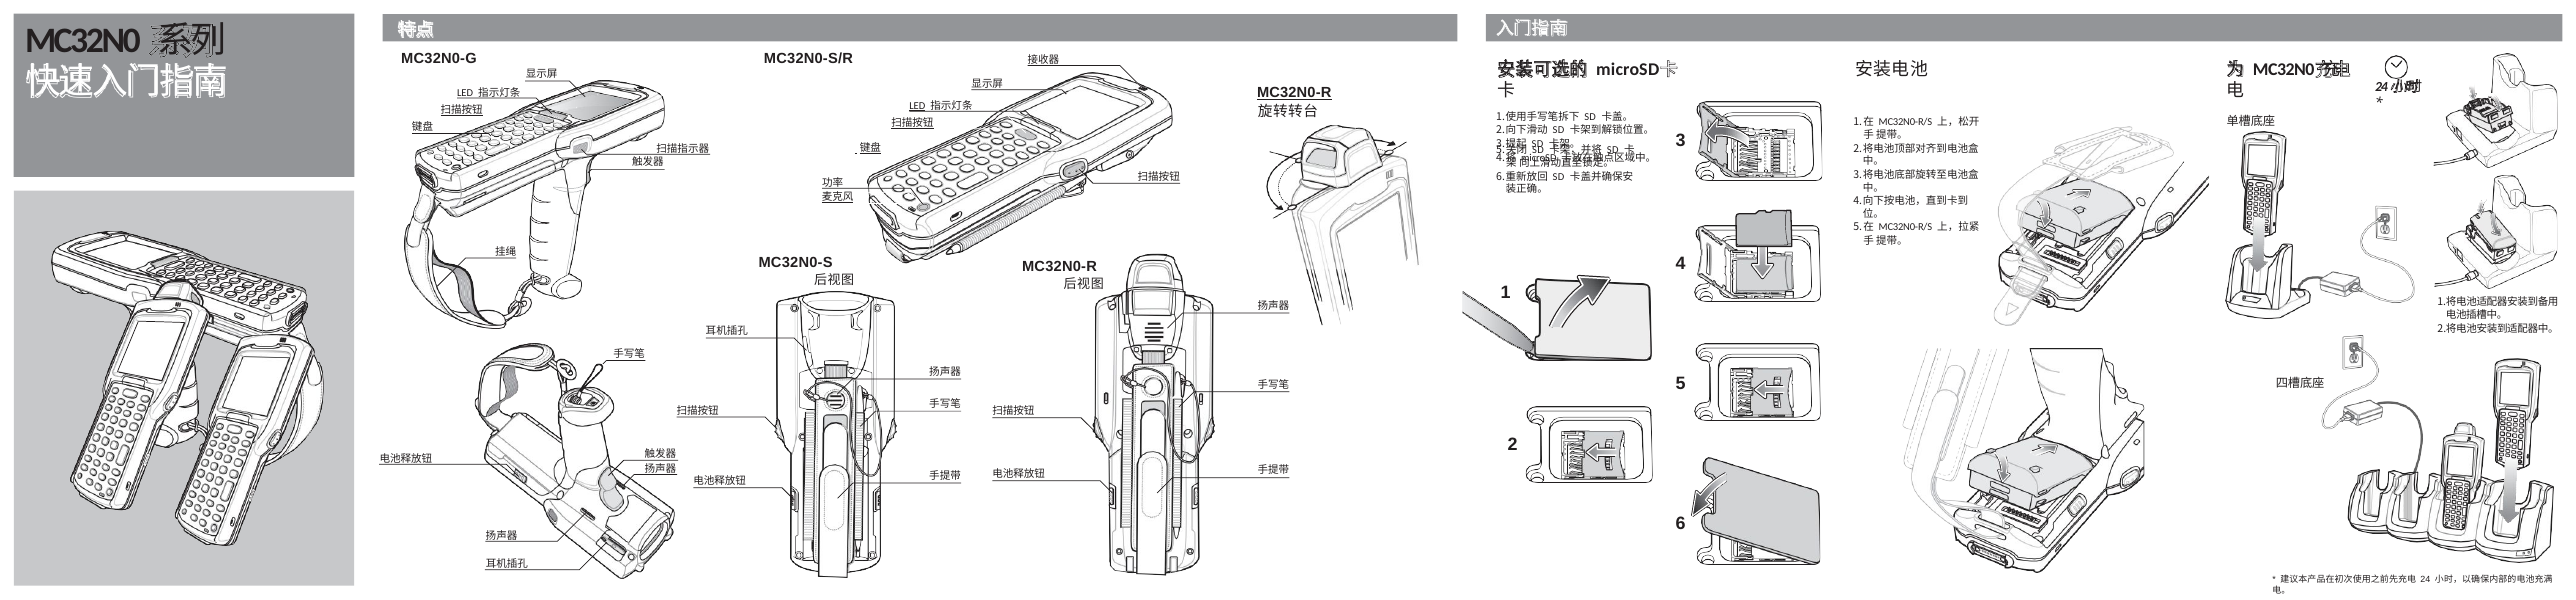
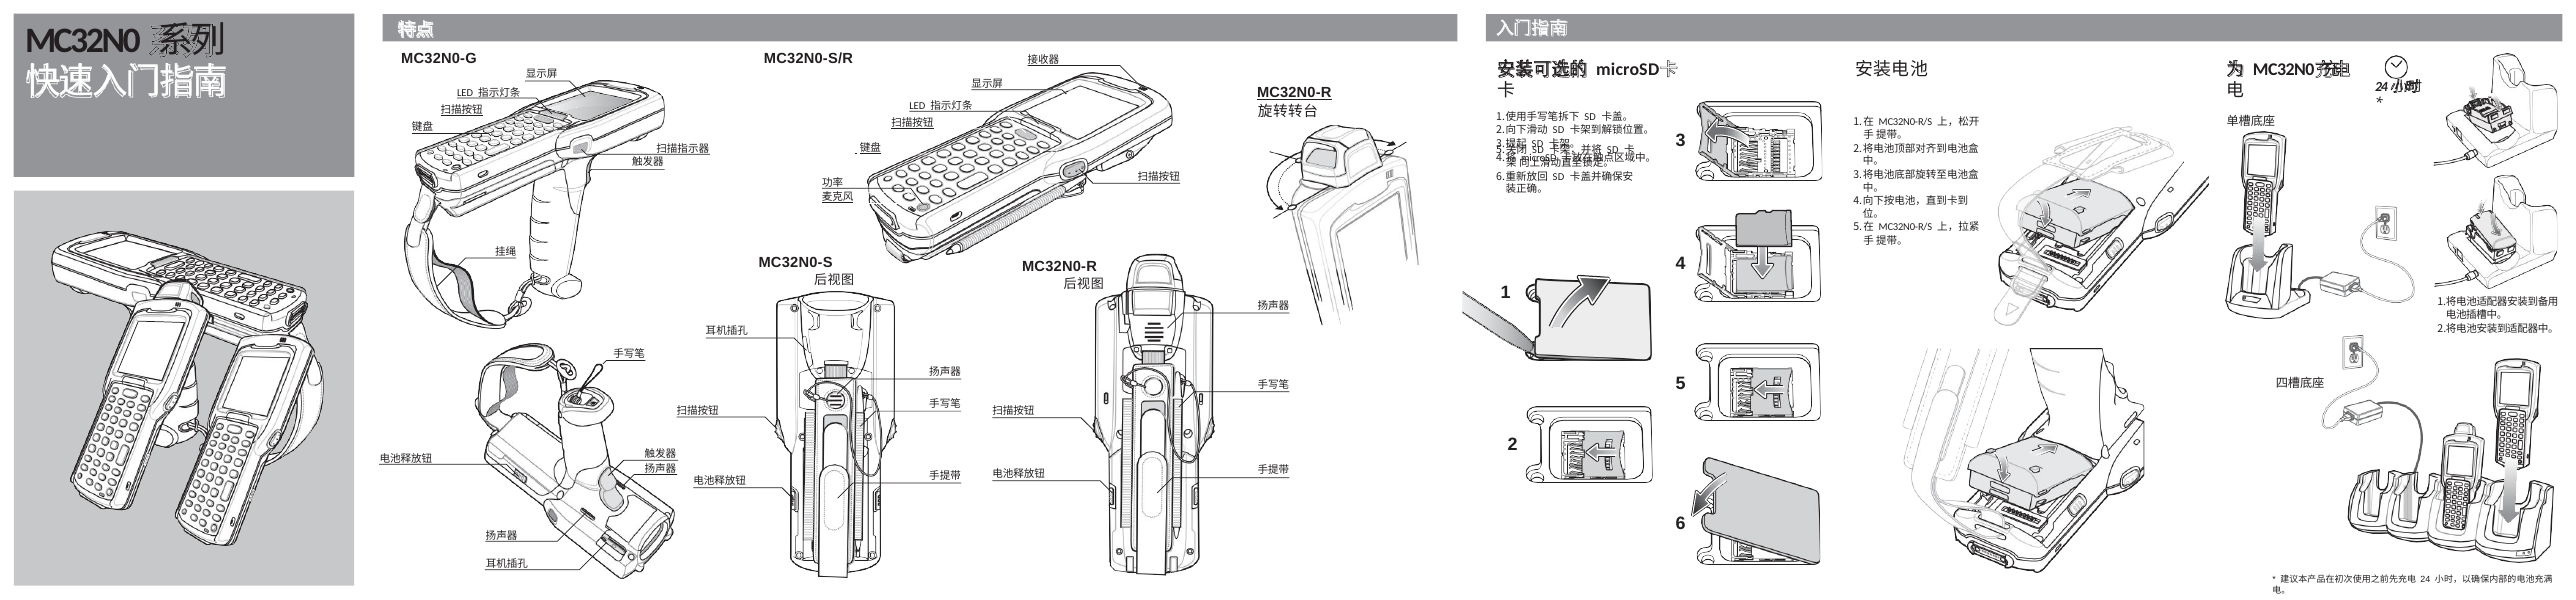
LED underline: present -> none (917, 106)
